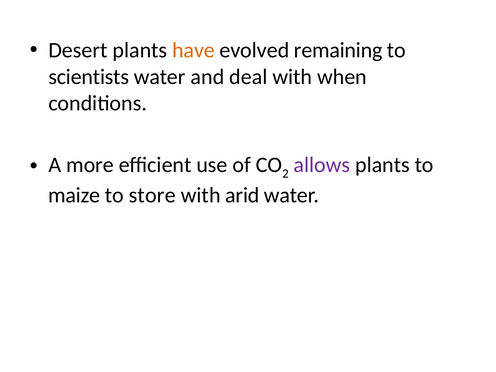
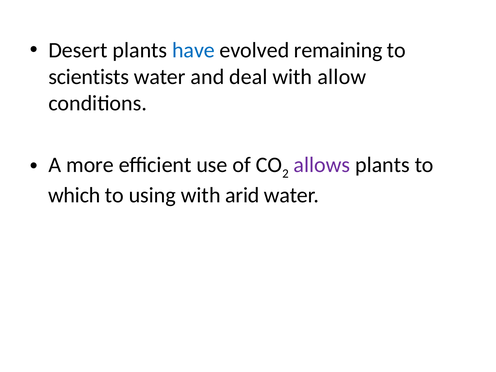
have colour: orange -> blue (193, 50)
when: when -> allow (342, 77)
maize: maize -> which (74, 195)
store: store -> using (152, 195)
